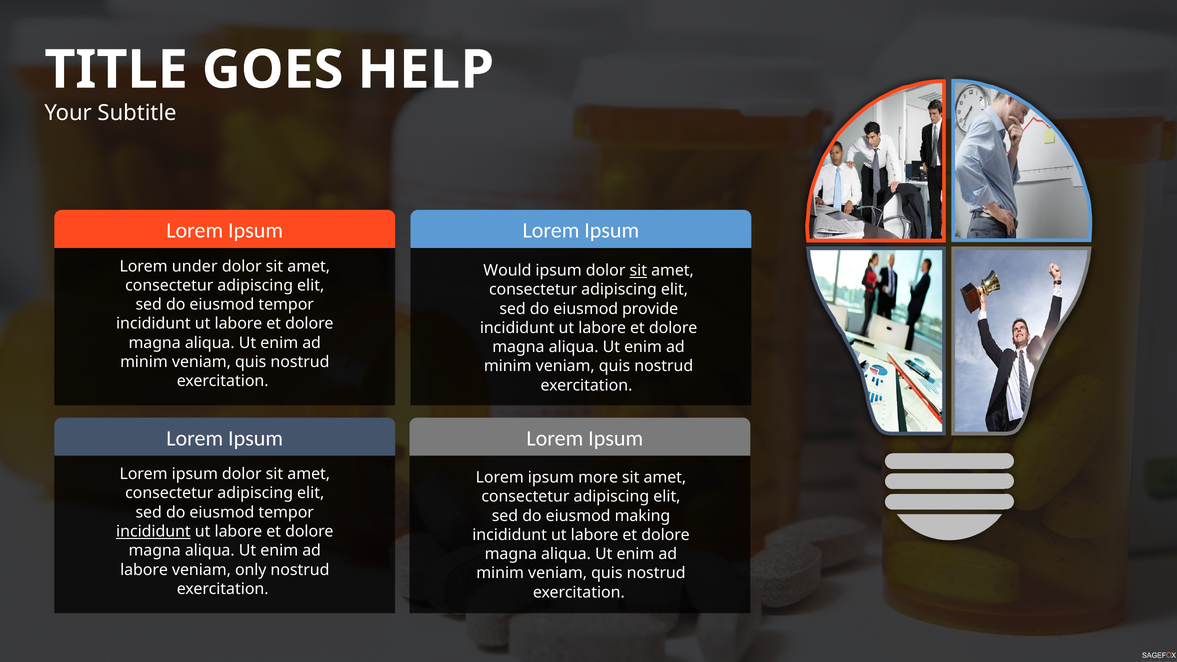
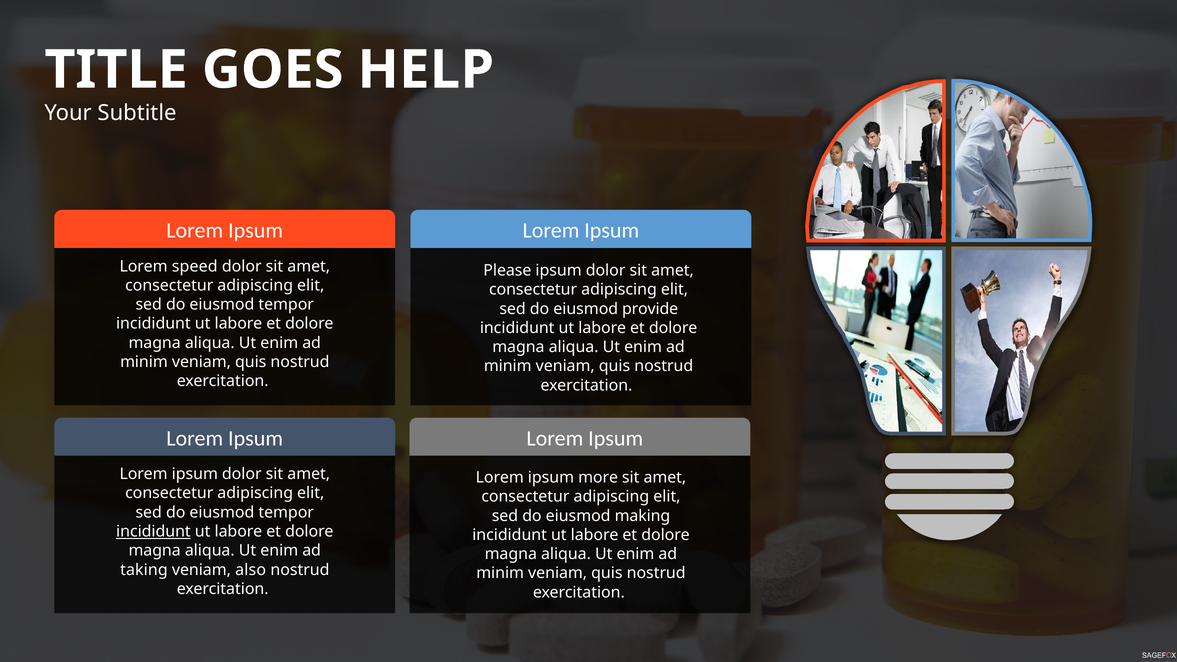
under: under -> speed (195, 266)
Would: Would -> Please (507, 270)
sit underline: present -> none (638, 270)
labore: labore -> taking (144, 570)
only: only -> also (251, 570)
